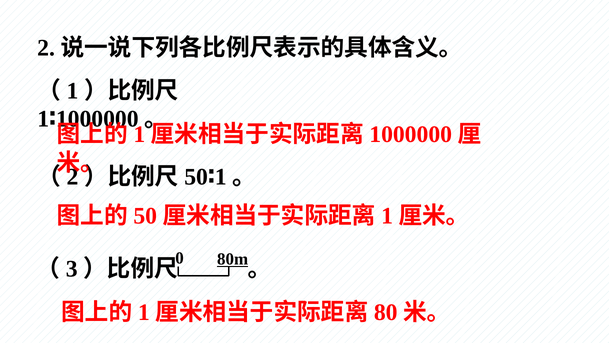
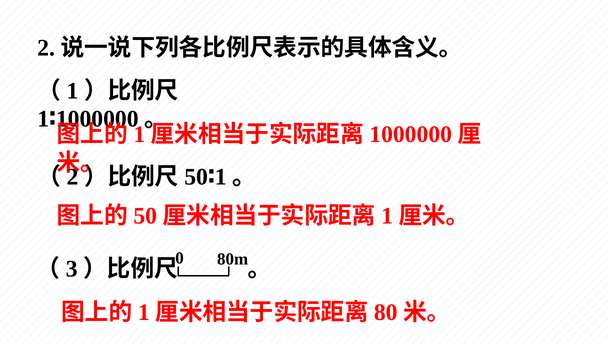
80m underline: present -> none (233, 259)
